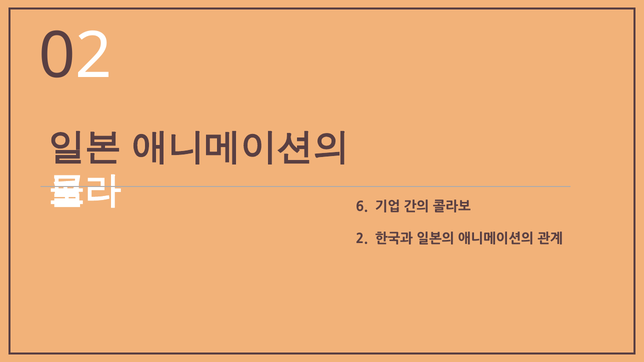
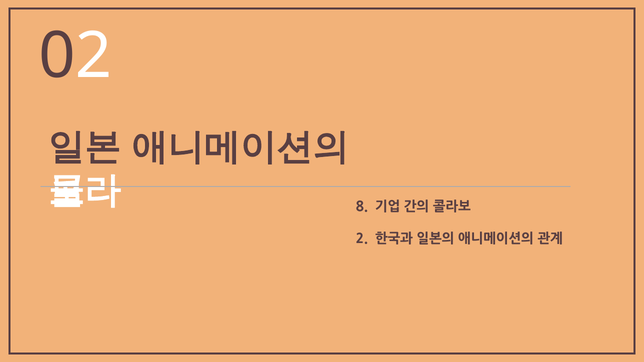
6: 6 -> 8 (362, 207)
